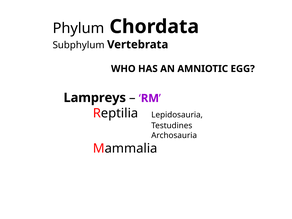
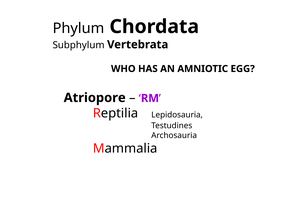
Lampreys: Lampreys -> Atriopore (95, 98)
